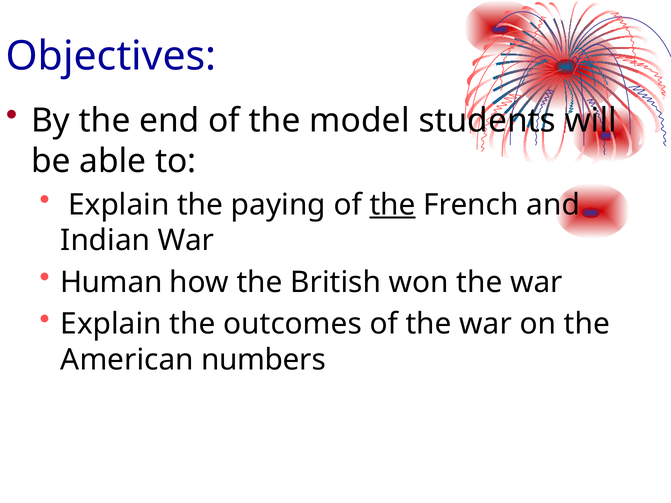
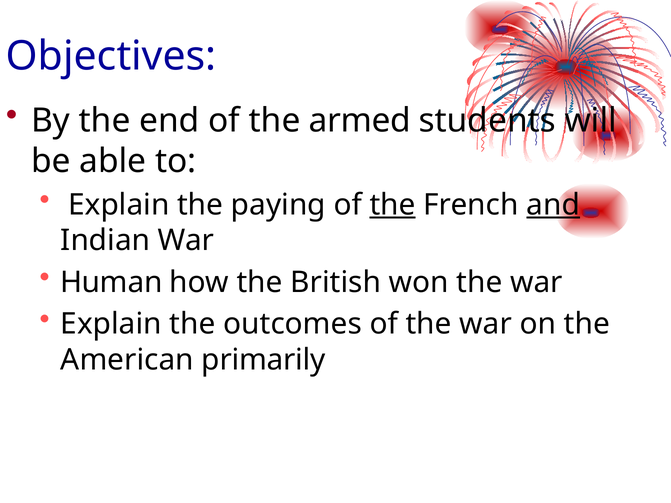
model: model -> armed (360, 121)
and underline: none -> present (553, 205)
numbers: numbers -> primarily (263, 360)
